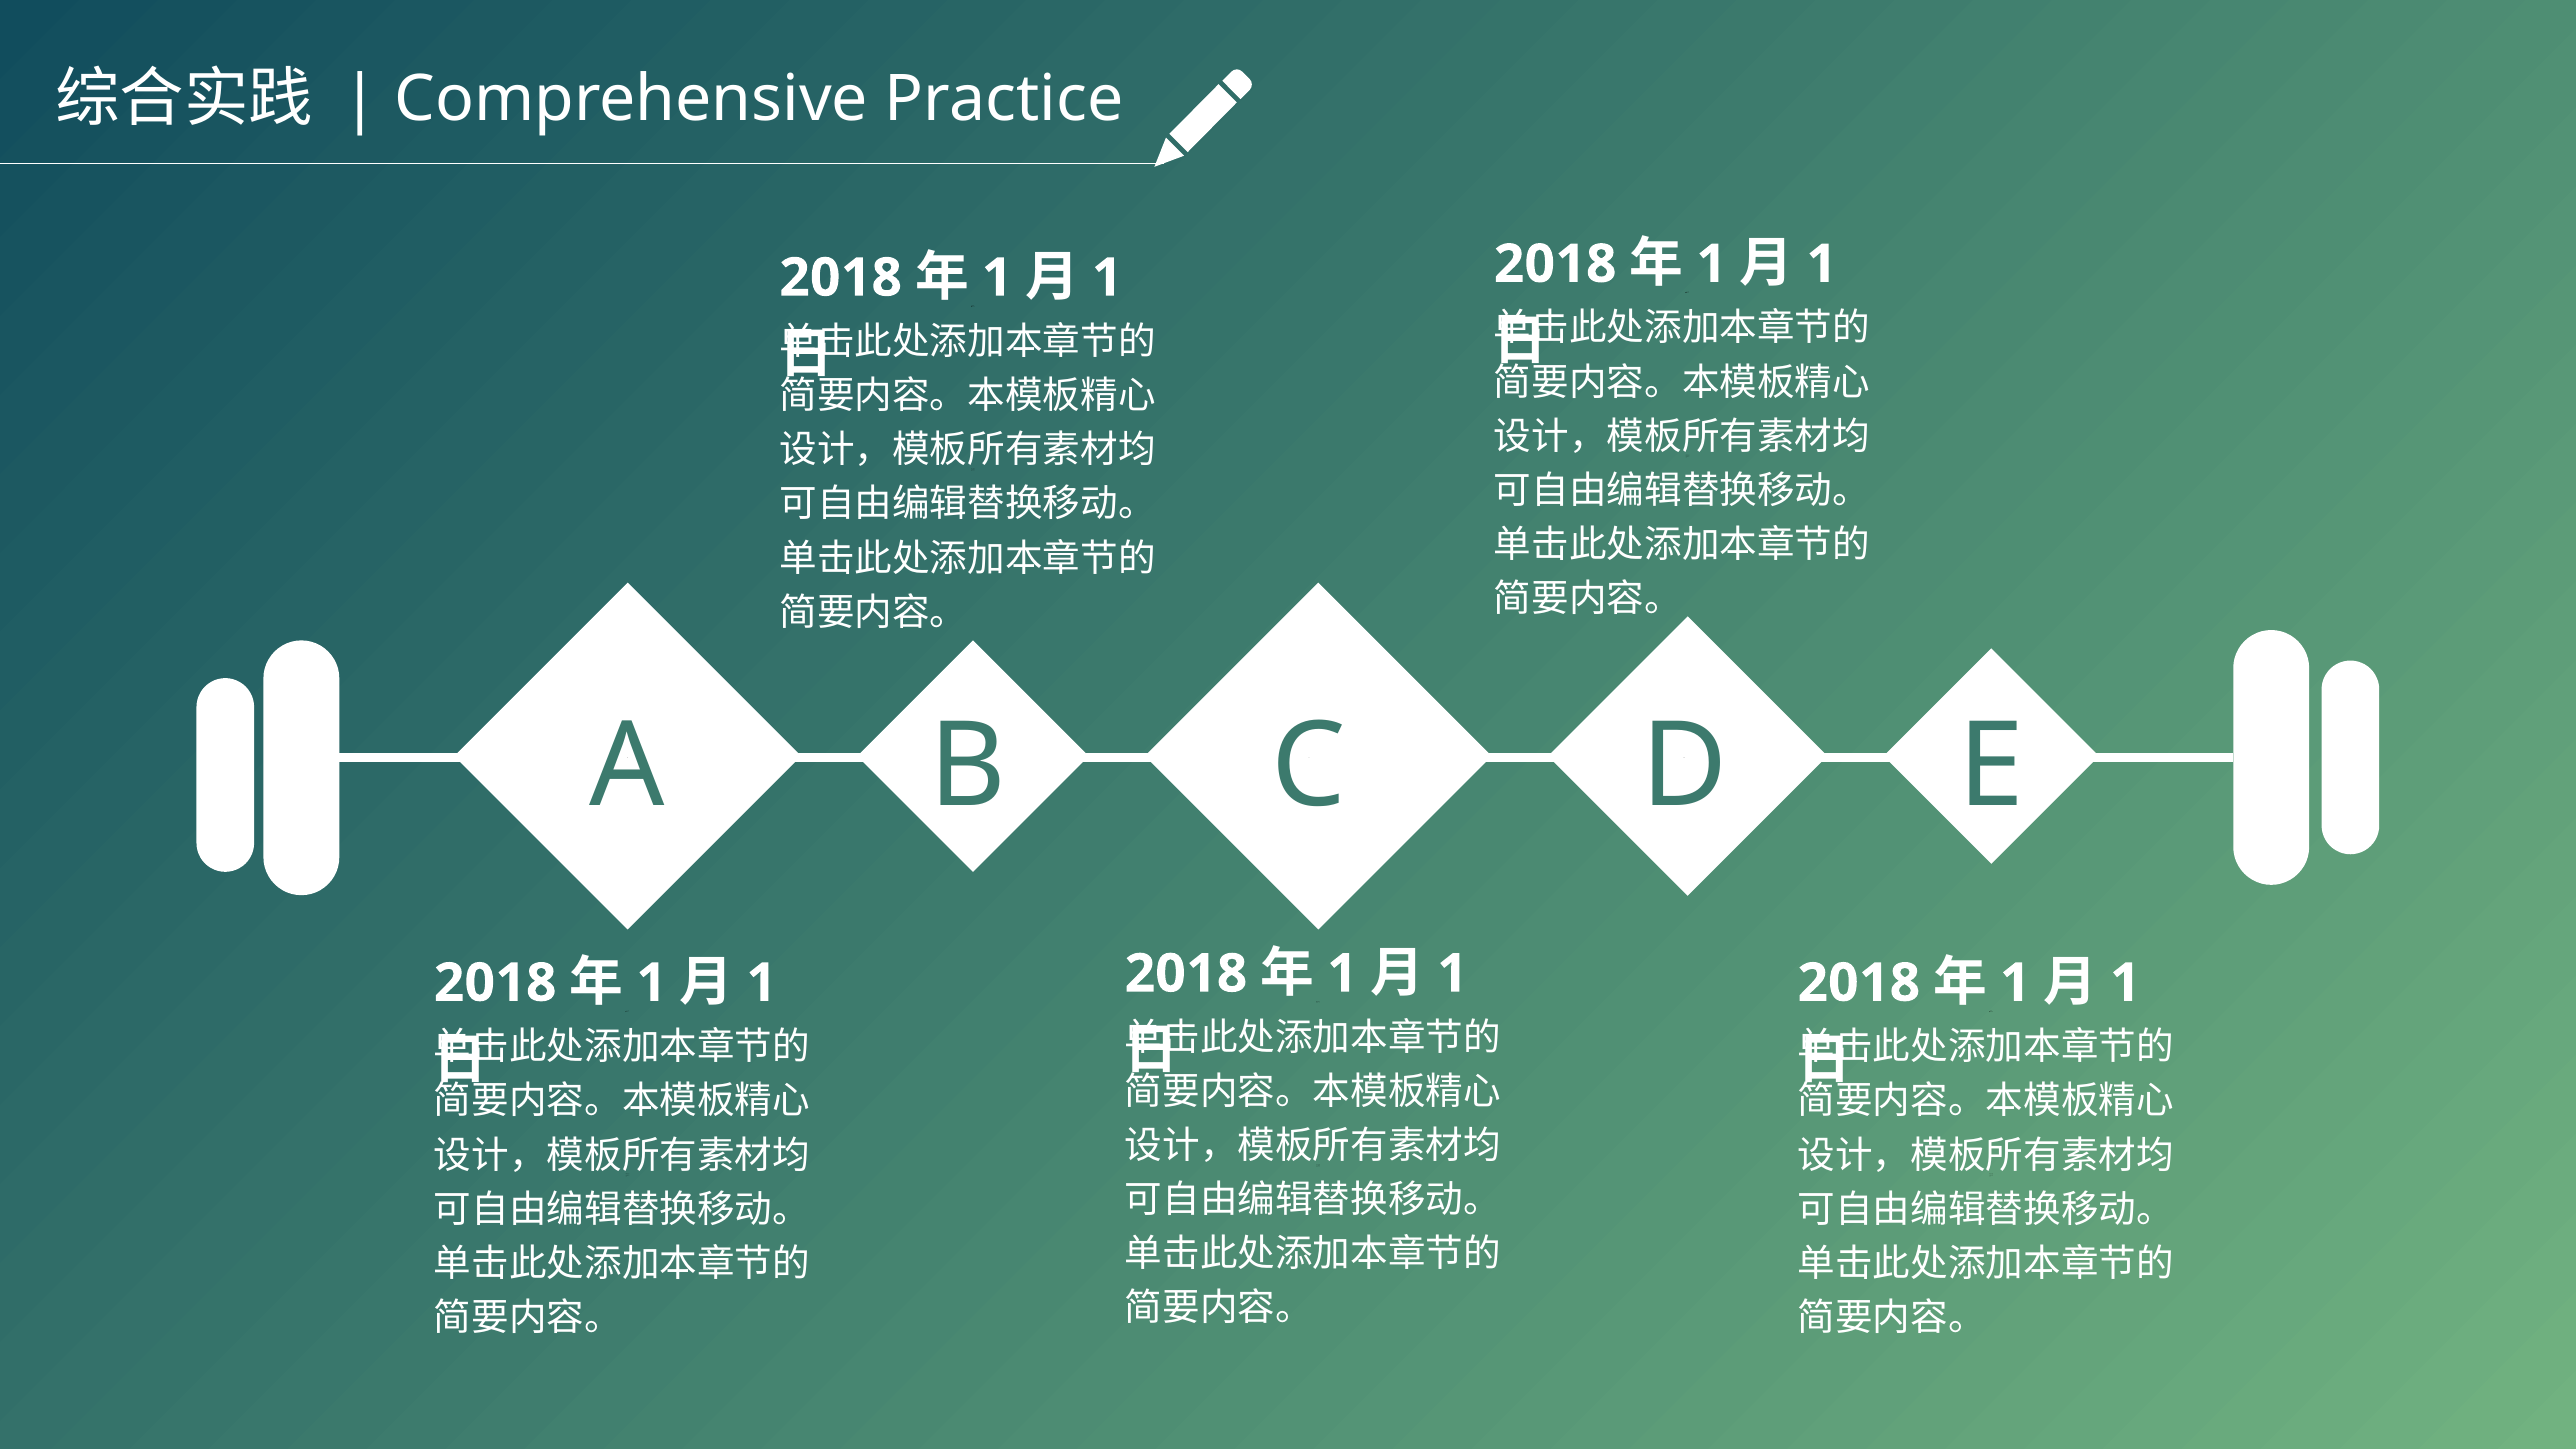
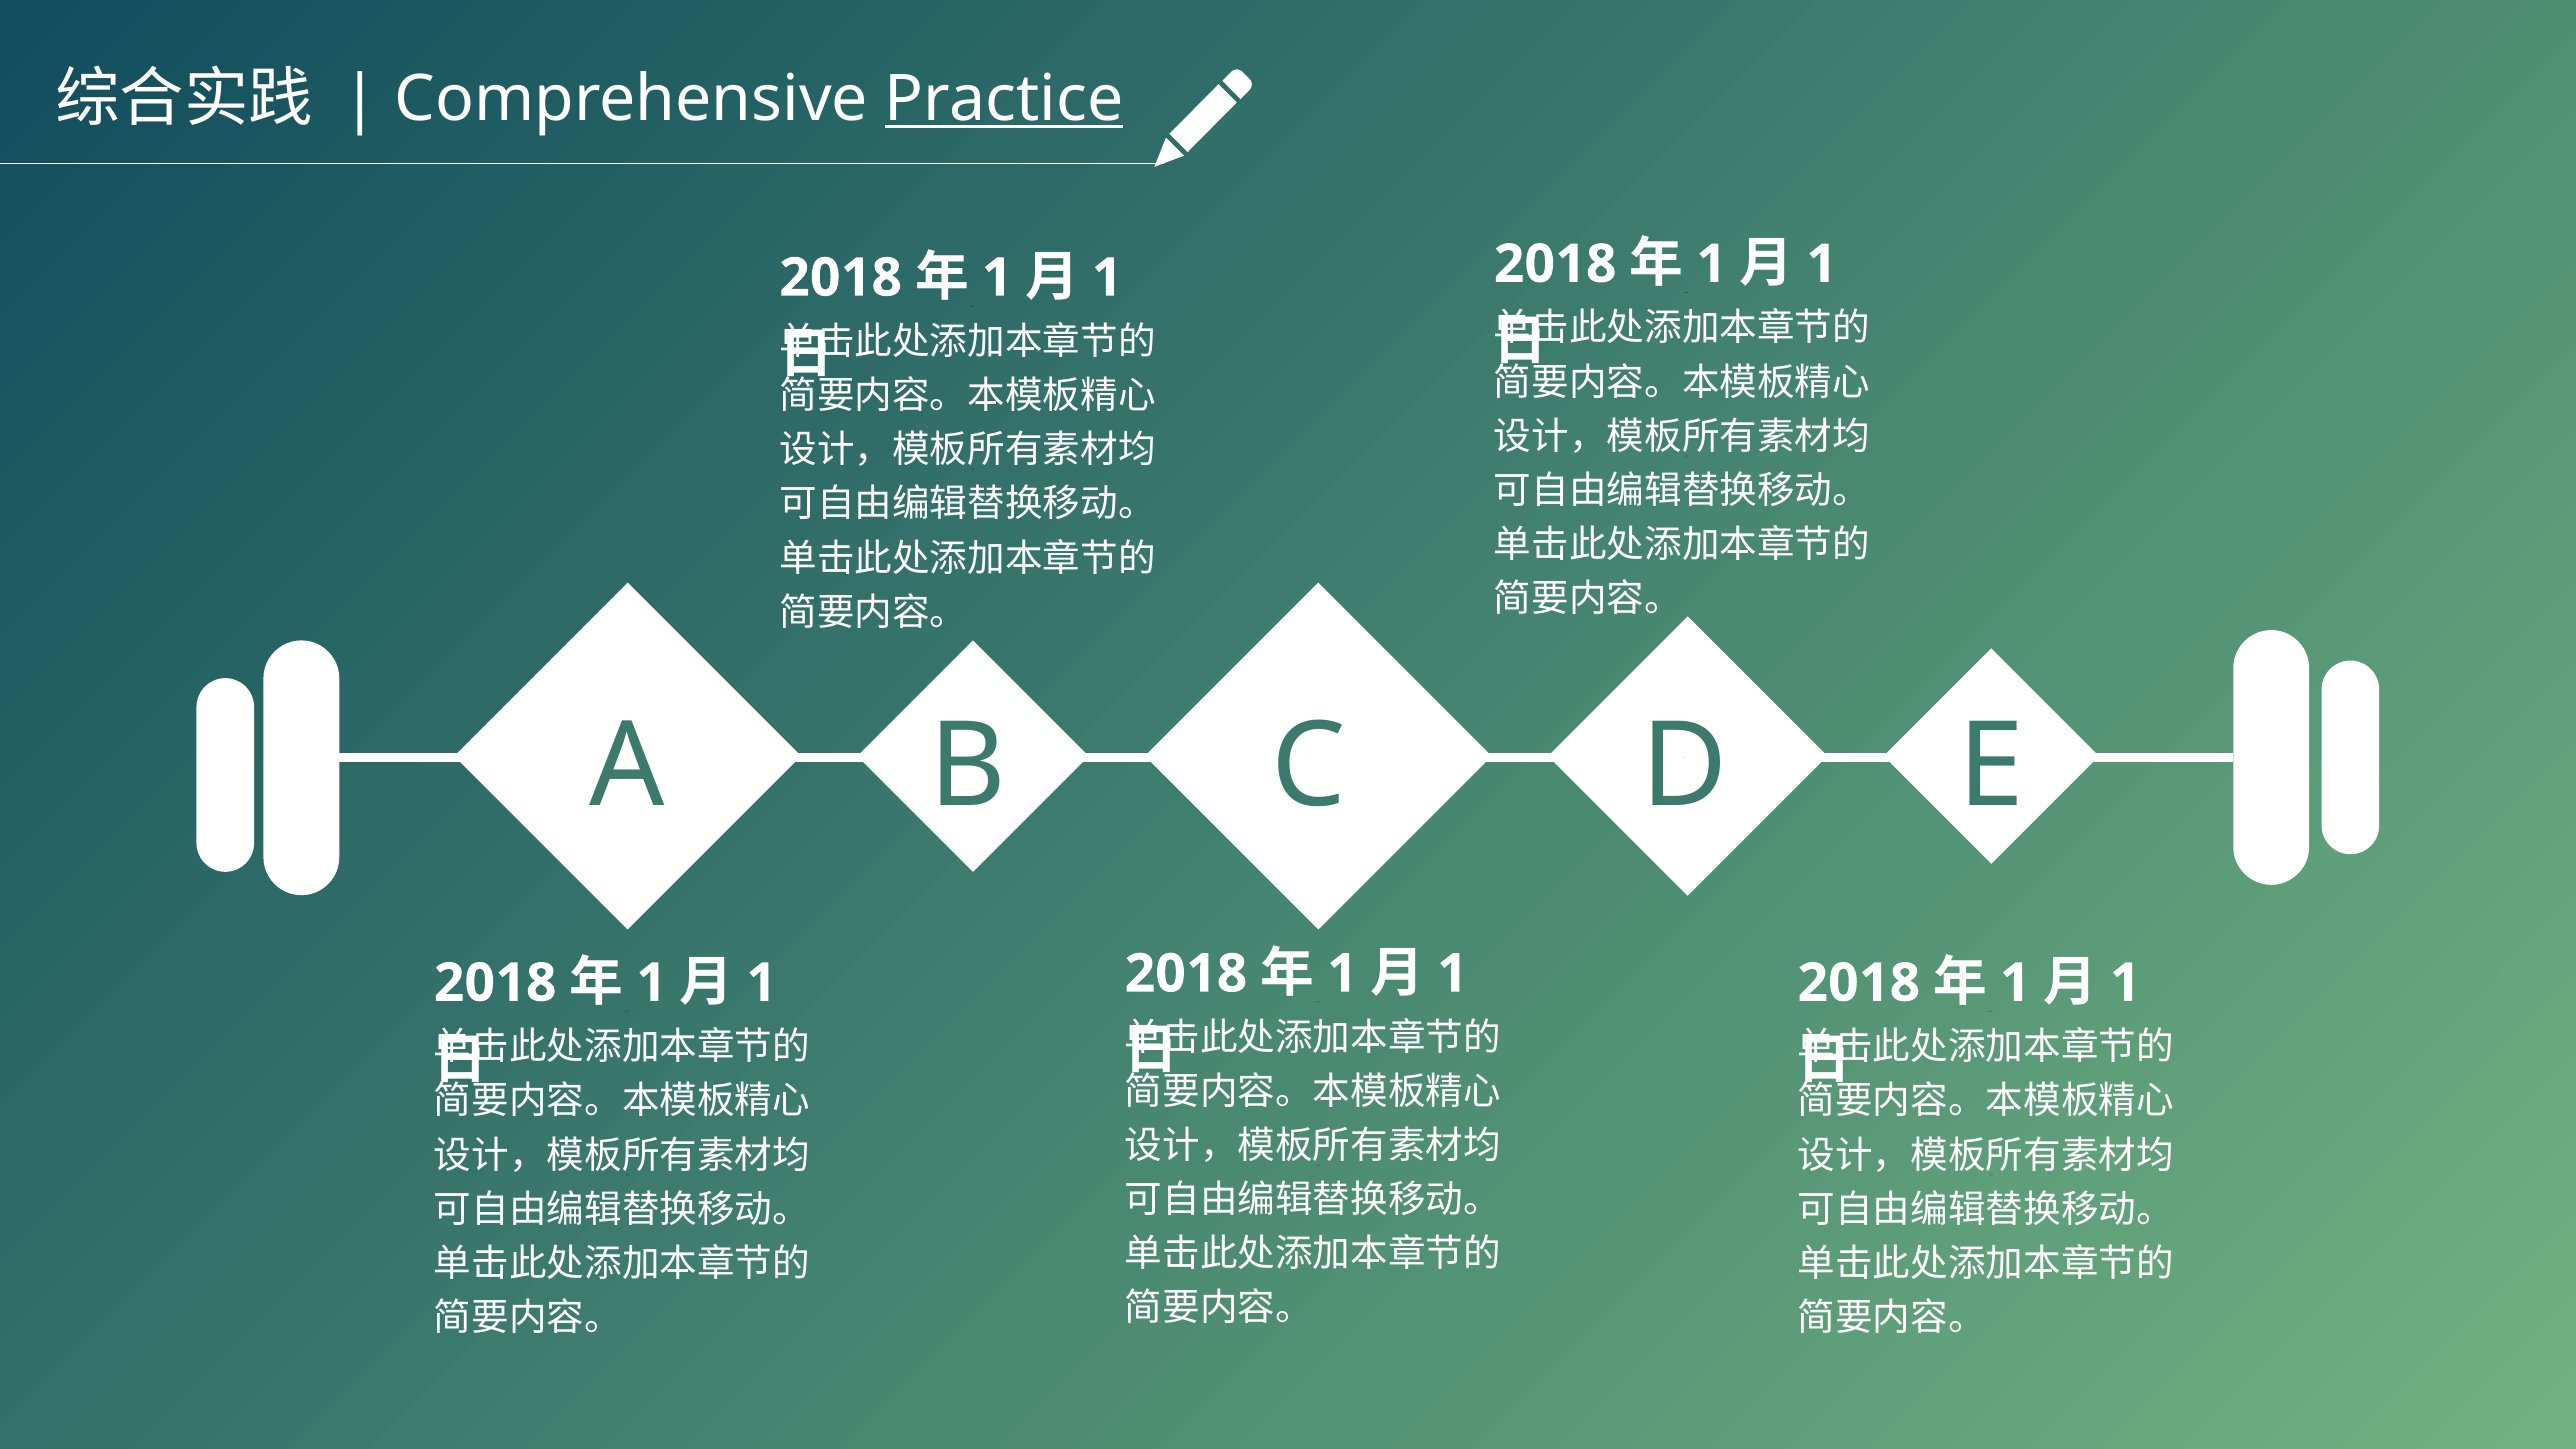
Practice underline: none -> present (1004, 99)
